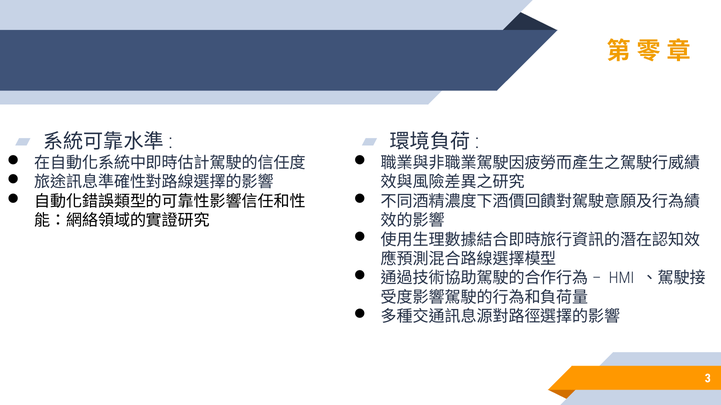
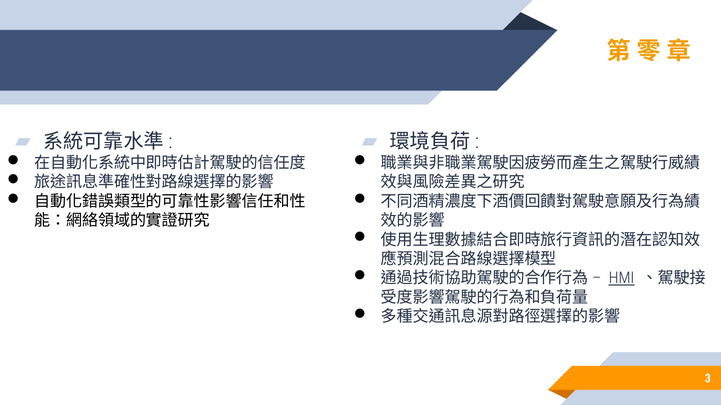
HMI underline: none -> present (622, 279)
